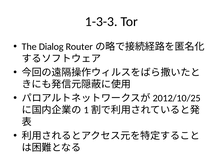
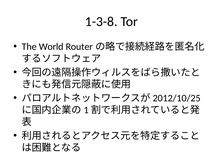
1-3-3: 1-3-3 -> 1-3-8 (101, 22)
Dialog: Dialog -> World (51, 47)
